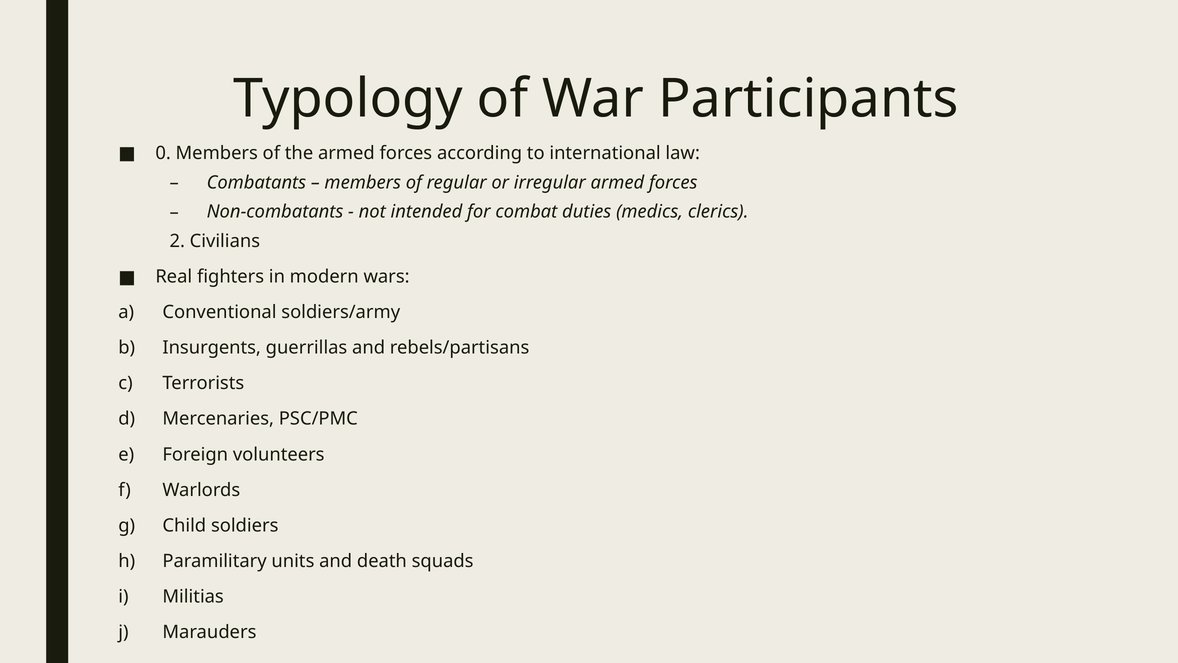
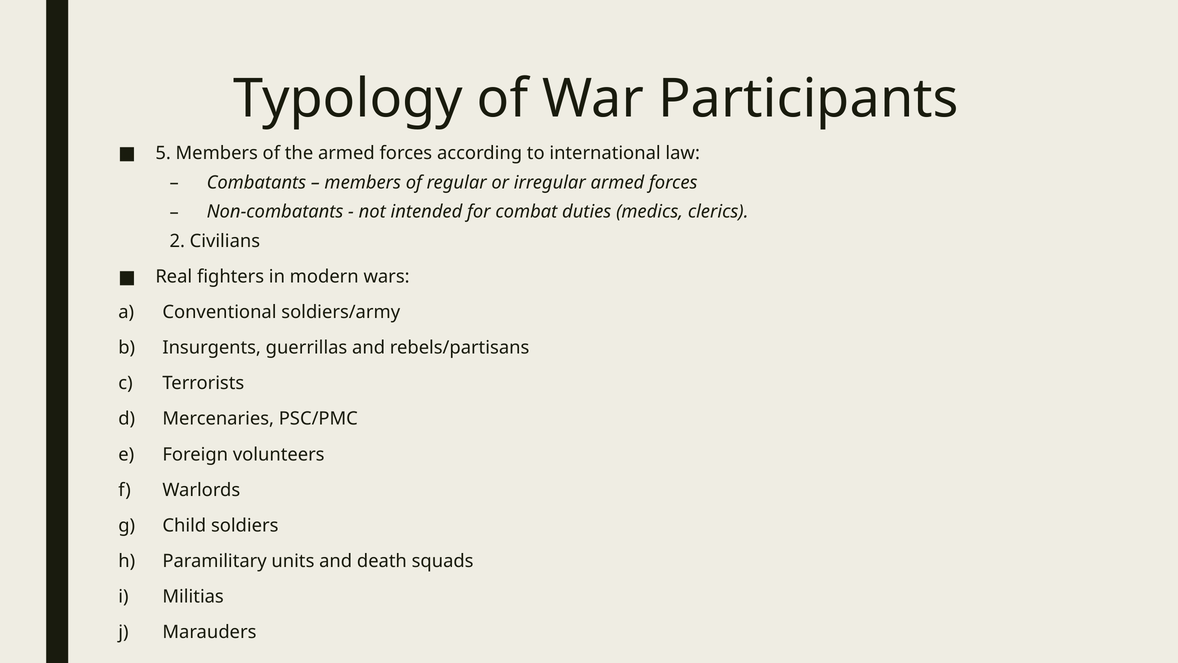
0: 0 -> 5 (163, 153)
